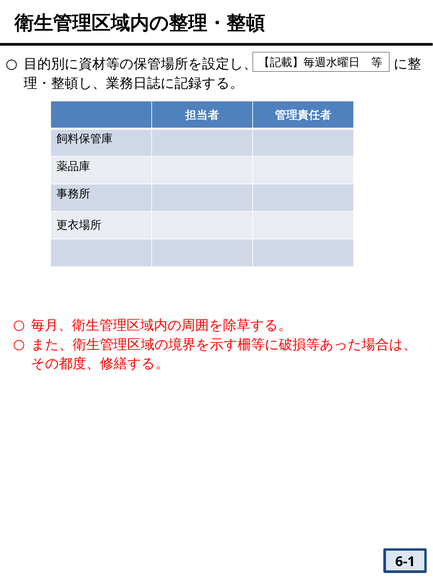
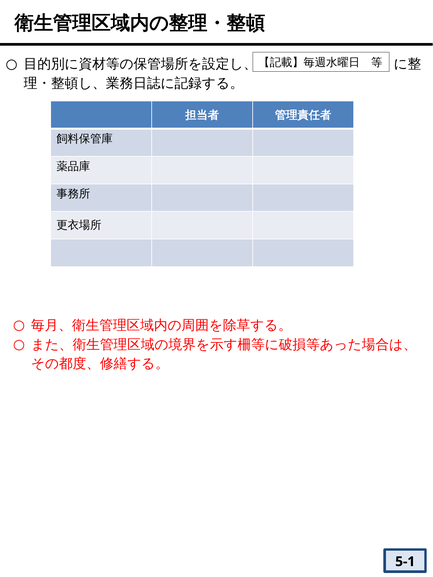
6-1: 6-1 -> 5-1 (405, 562)
